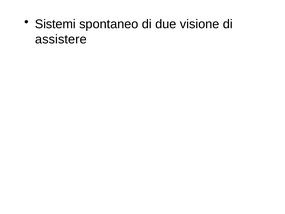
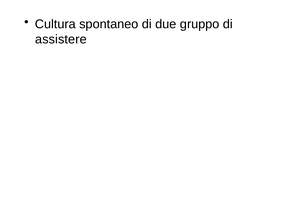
Sistemi: Sistemi -> Cultura (55, 24)
visione: visione -> gruppo (200, 24)
